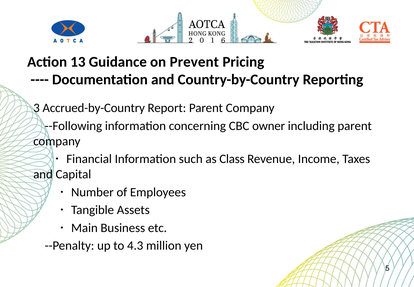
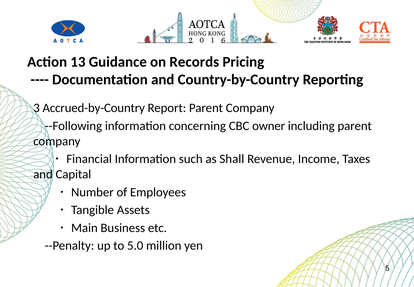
Prevent: Prevent -> Records (194, 62)
Class: Class -> Shall (232, 159)
4.3: 4.3 -> 5.0 (135, 245)
